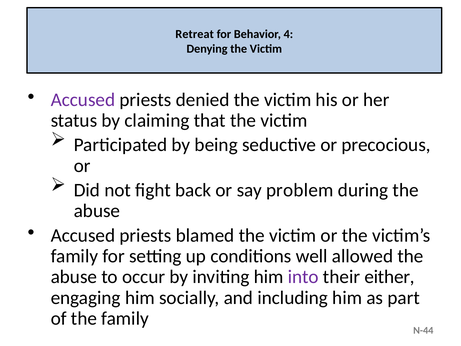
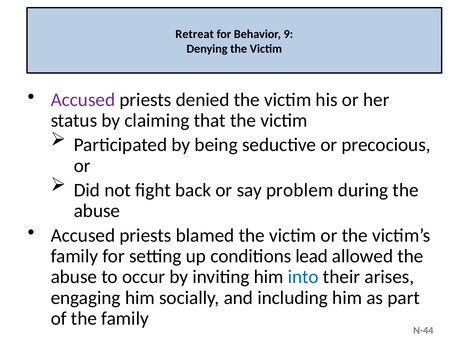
4: 4 -> 9 (288, 34)
well: well -> lead (312, 256)
into colour: purple -> blue (303, 277)
either: either -> arises (389, 277)
